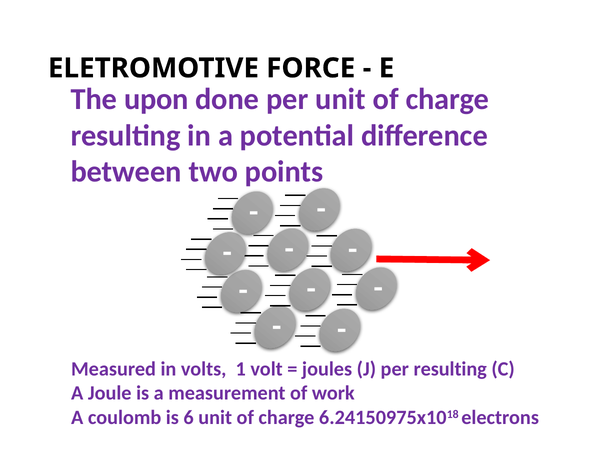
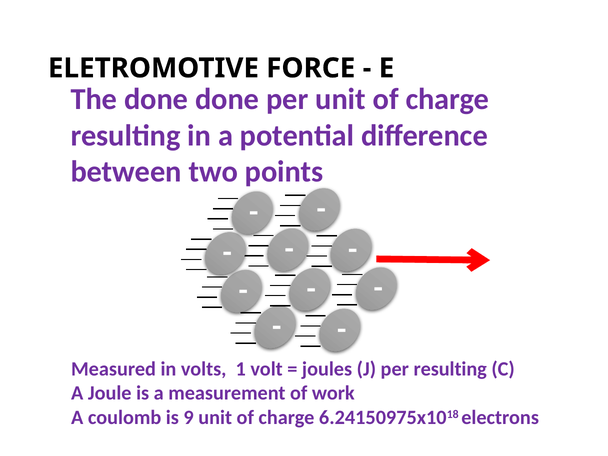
The upon: upon -> done (156, 99)
6: 6 -> 9 (189, 418)
